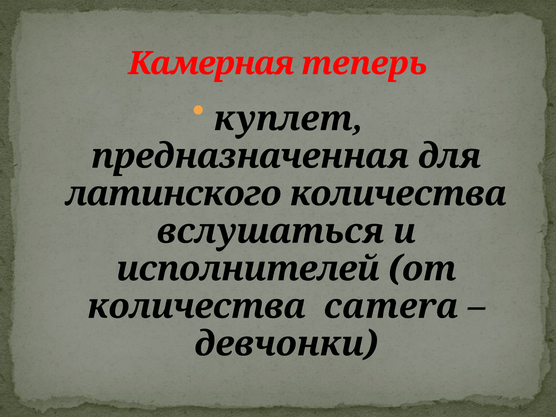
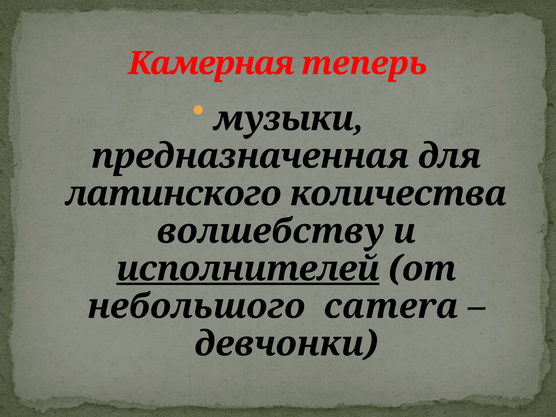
куплет: куплет -> музыки (289, 119)
вслушаться: вслушаться -> волшебству (270, 231)
исполнителей underline: none -> present (248, 269)
количества: количества -> небольшого (196, 306)
